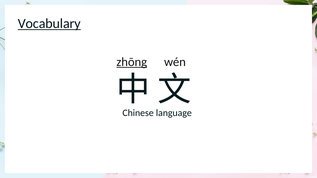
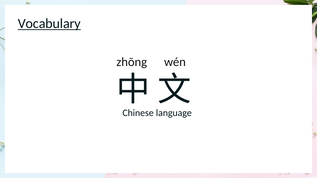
zhōng underline: present -> none (132, 62)
